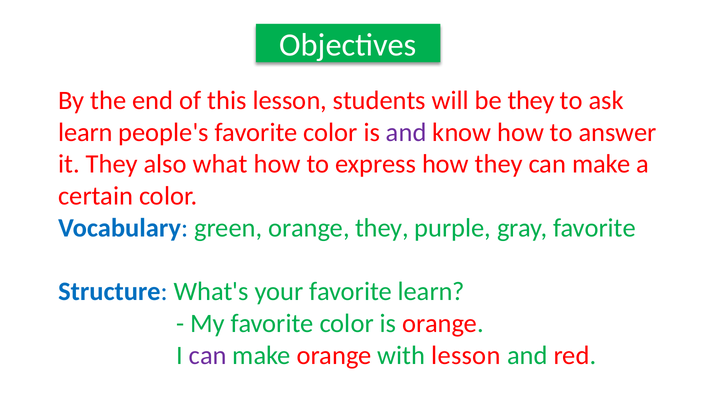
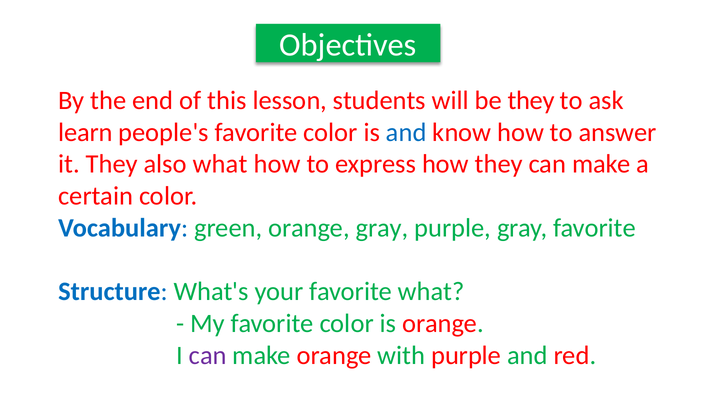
and colour: purple -> blue (406, 132)
orange they: they -> gray (382, 228)
favorite learn: learn -> what (431, 291)
with lesson: lesson -> purple (466, 355)
